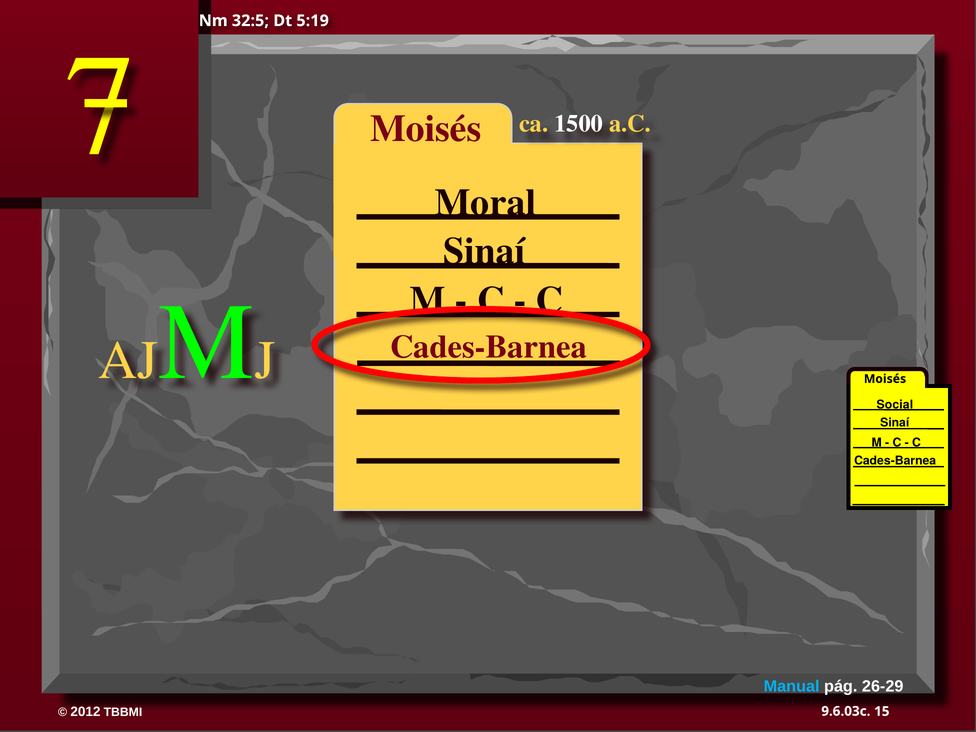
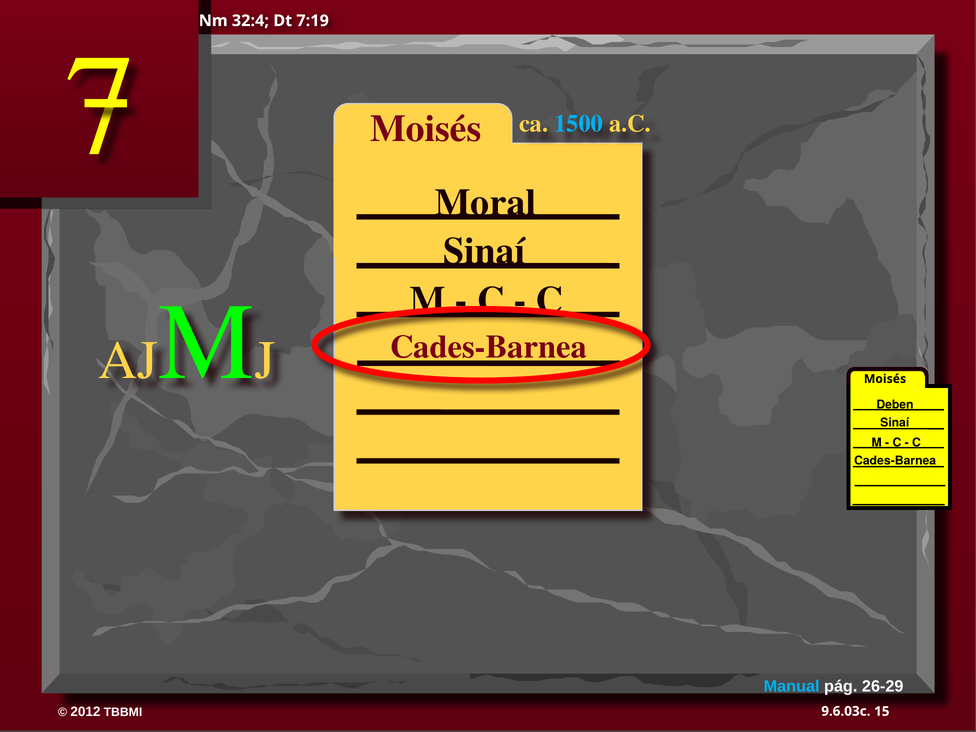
32:5: 32:5 -> 32:4 (250, 21)
5:19: 5:19 -> 7:19 (313, 21)
1500 colour: white -> light blue (579, 124)
Social: Social -> Deben (895, 405)
